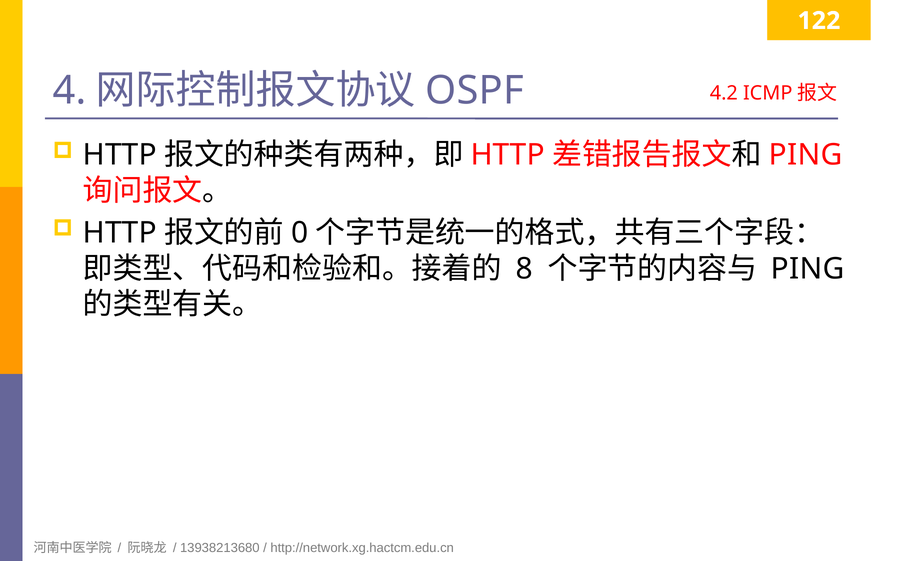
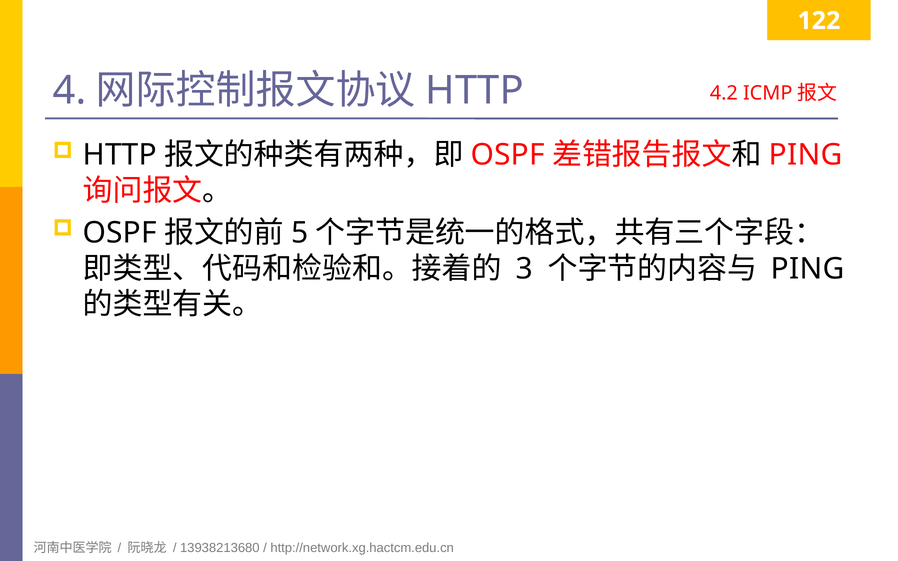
OSPF: OSPF -> HTTP (475, 91)
HTTP: HTTP -> OSPF (508, 155)
HTTP: HTTP -> OSPF (120, 233)
0: 0 -> 5 (300, 233)
8: 8 -> 3 (524, 269)
